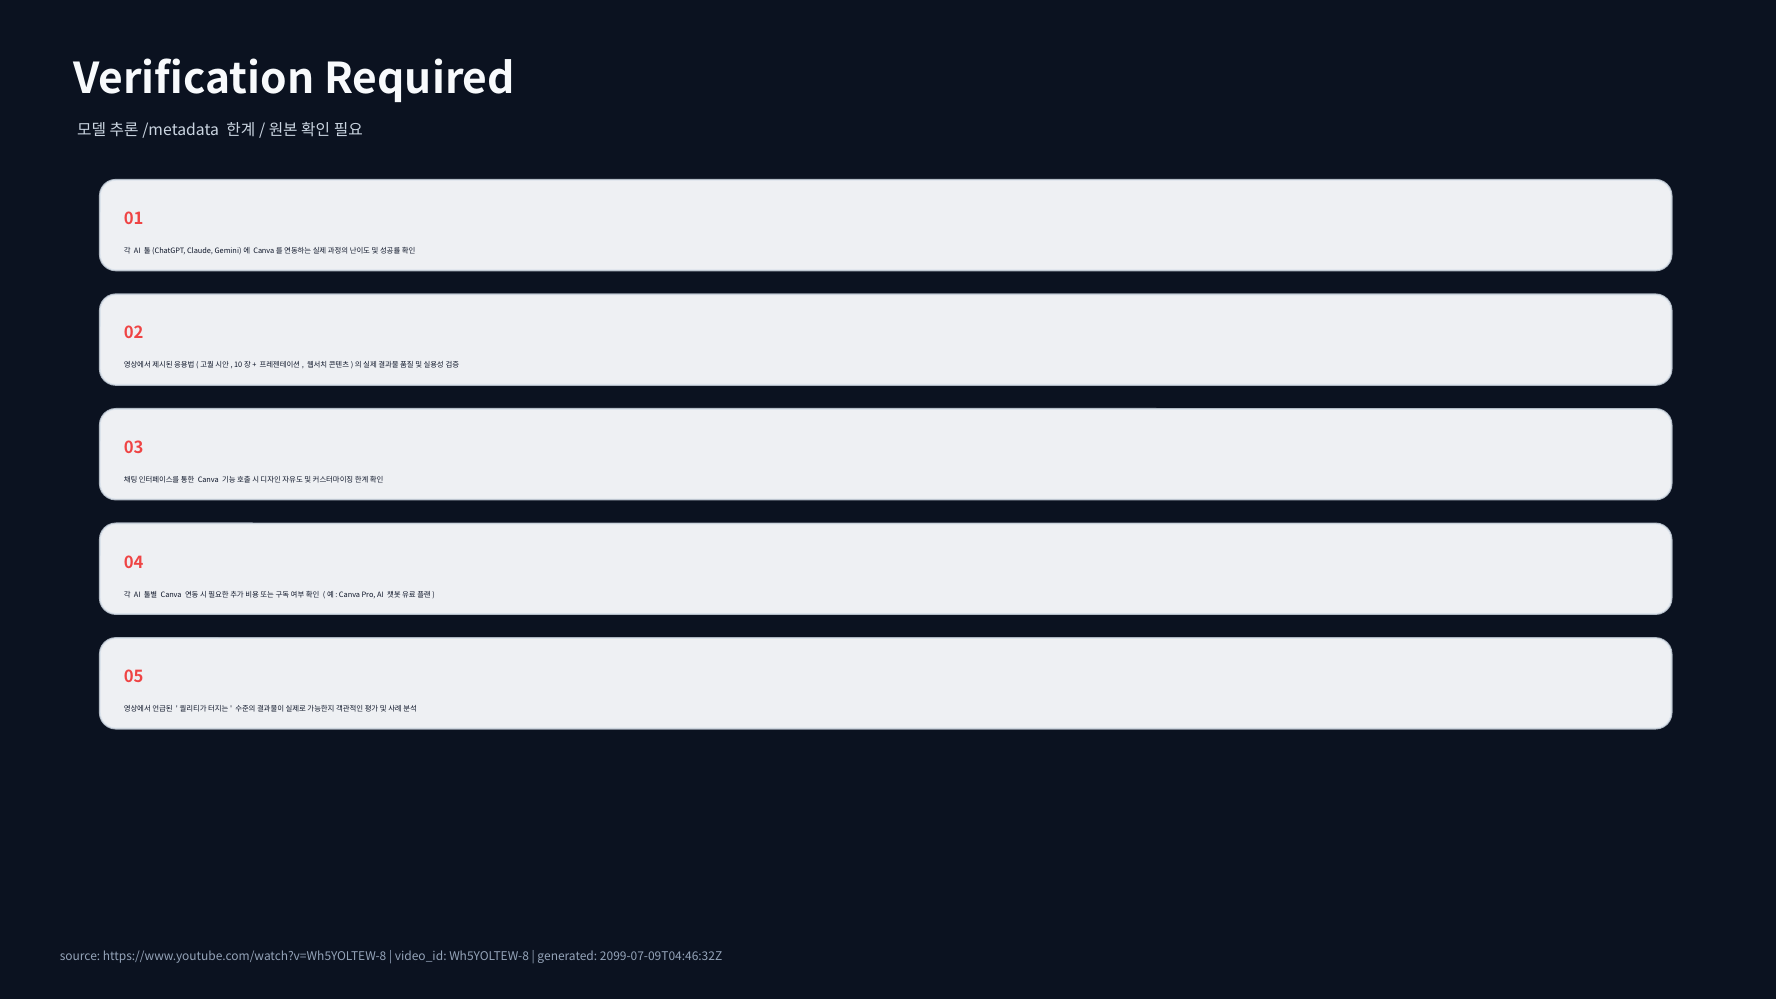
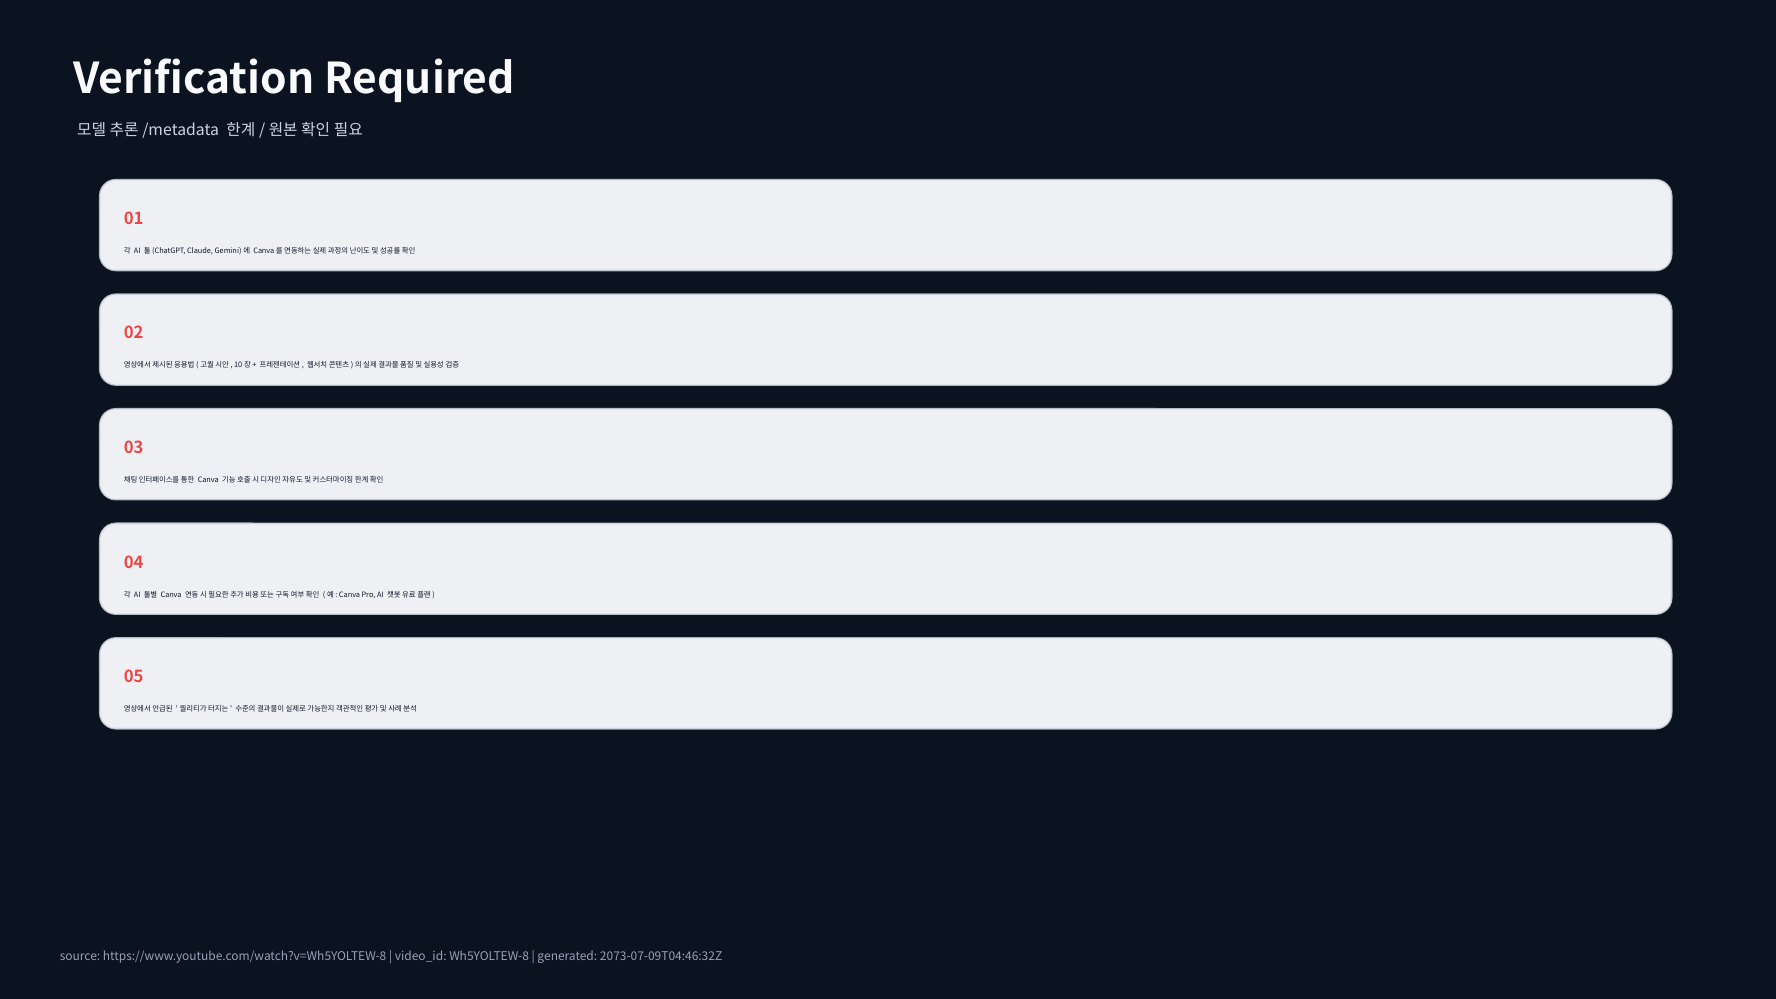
2099-07-09T04:46:32Z: 2099-07-09T04:46:32Z -> 2073-07-09T04:46:32Z (661, 957)
